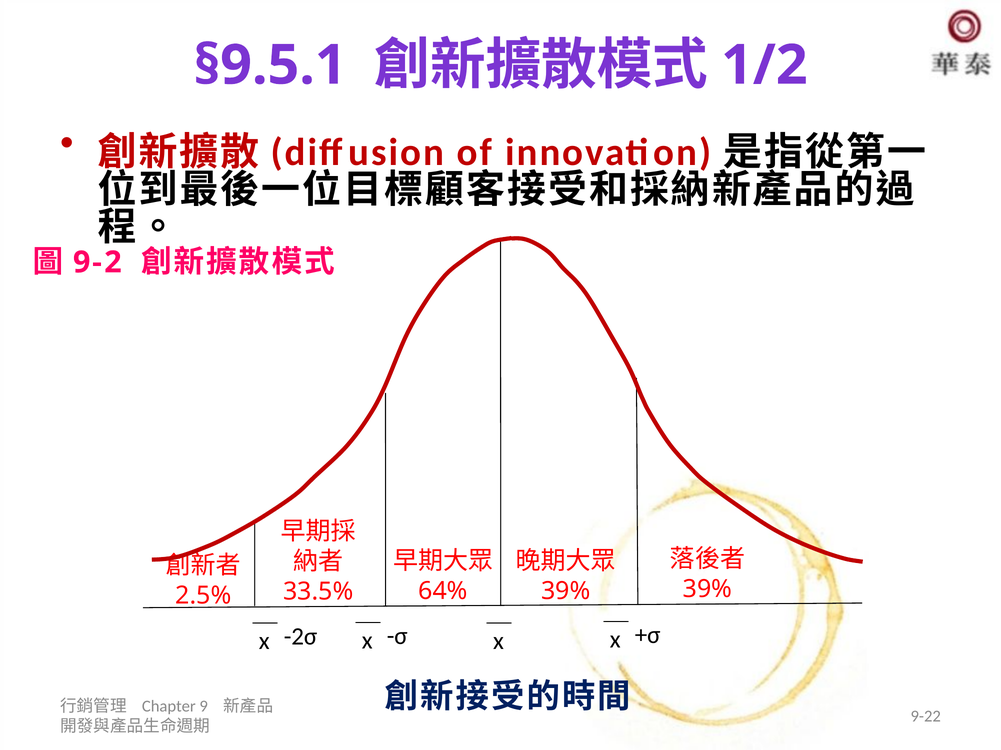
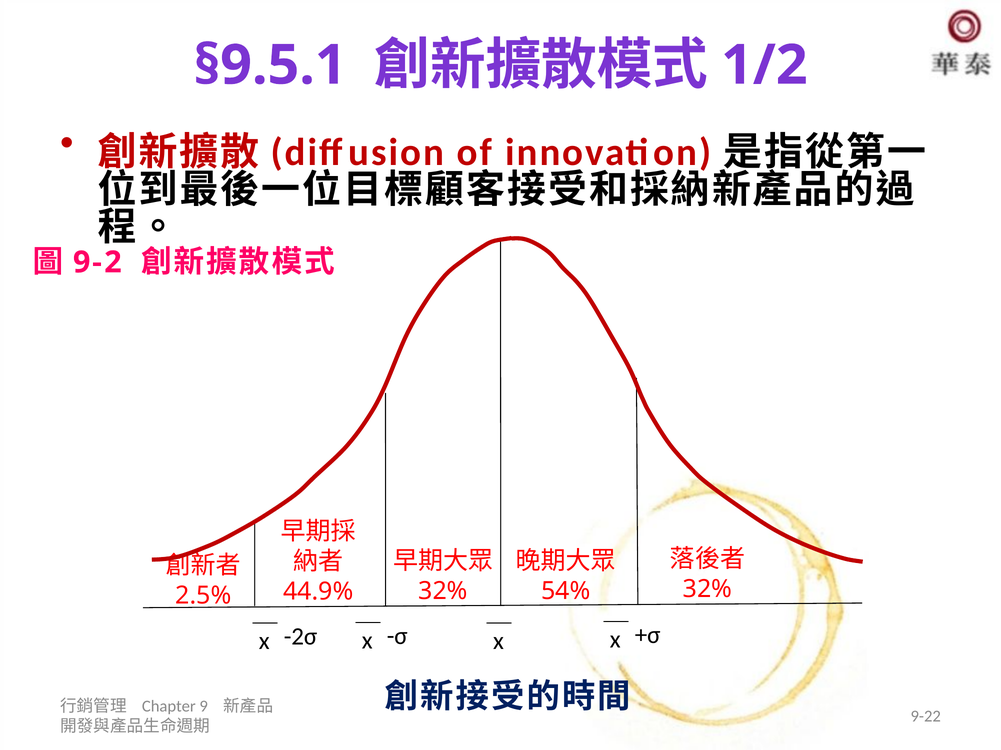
39%: 39% -> 32% (708, 589)
39%: 39% -> 54% (566, 592)
64%: 64% -> 32% (443, 592)
33.5%: 33.5% -> 44.9% (318, 592)
